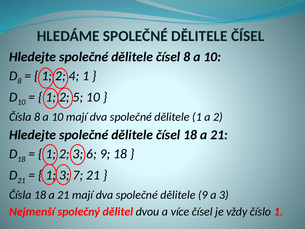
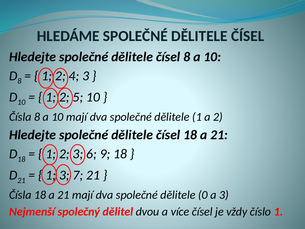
4 1: 1 -> 3 (86, 76)
dělitele 9: 9 -> 0 (203, 195)
